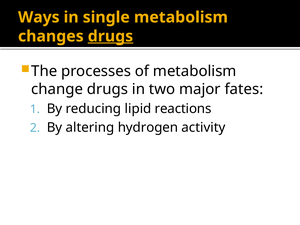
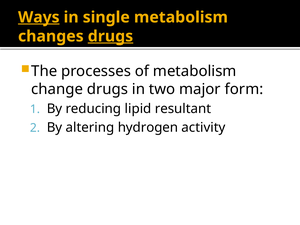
Ways underline: none -> present (39, 17)
fates: fates -> form (244, 89)
reactions: reactions -> resultant (183, 109)
